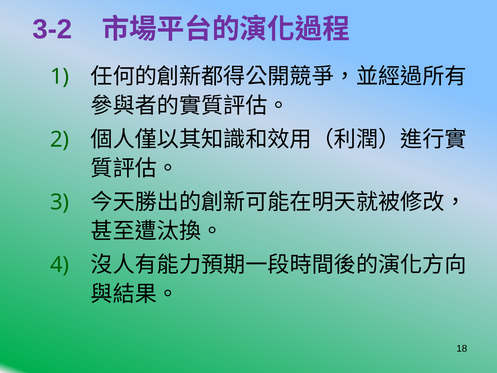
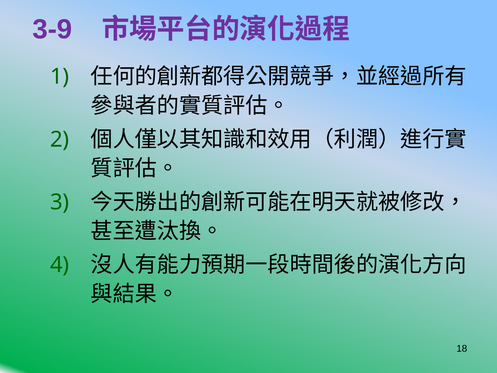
3-2: 3-2 -> 3-9 (52, 29)
